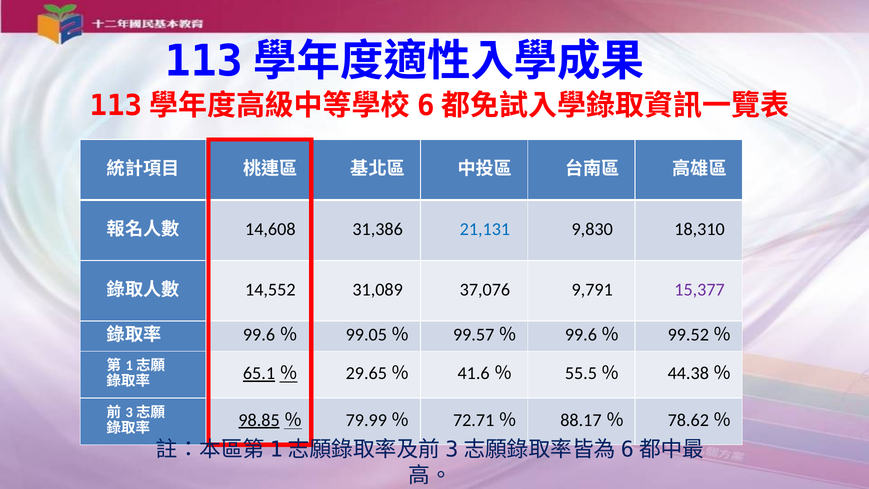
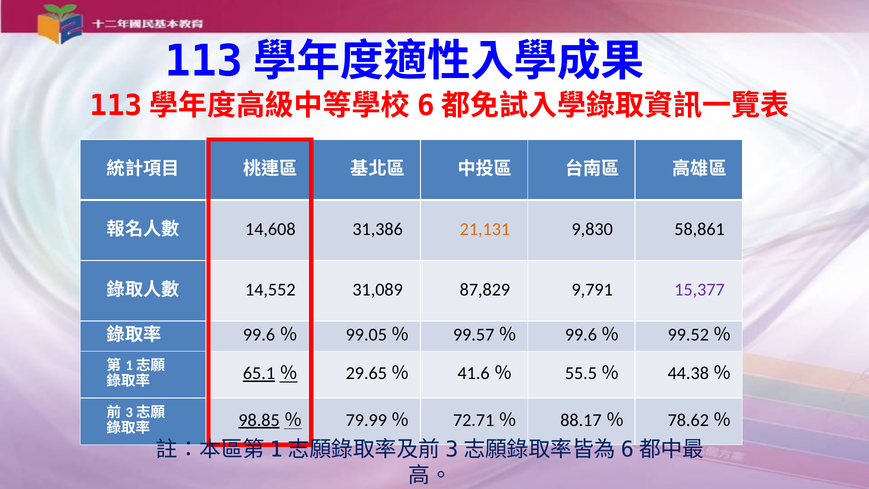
21,131 colour: blue -> orange (485, 229)
18,310: 18,310 -> 58,861 (700, 229)
37,076: 37,076 -> 87,829 (485, 290)
